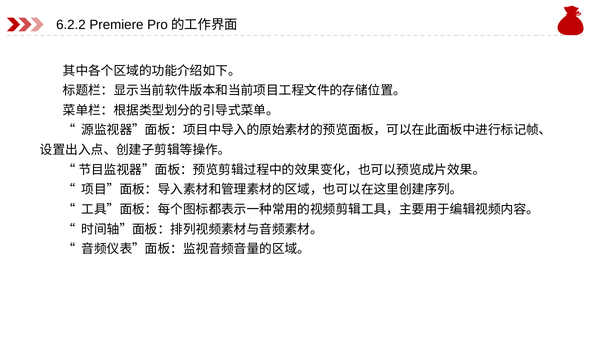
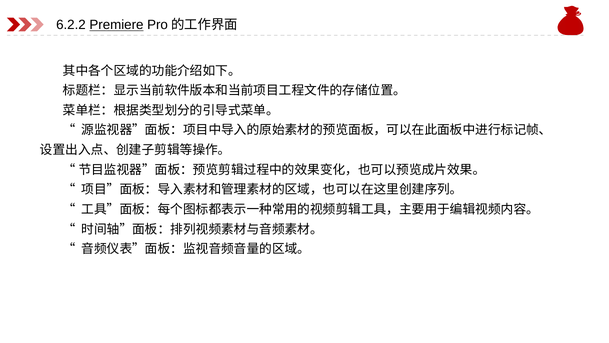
Premiere underline: none -> present (116, 25)
